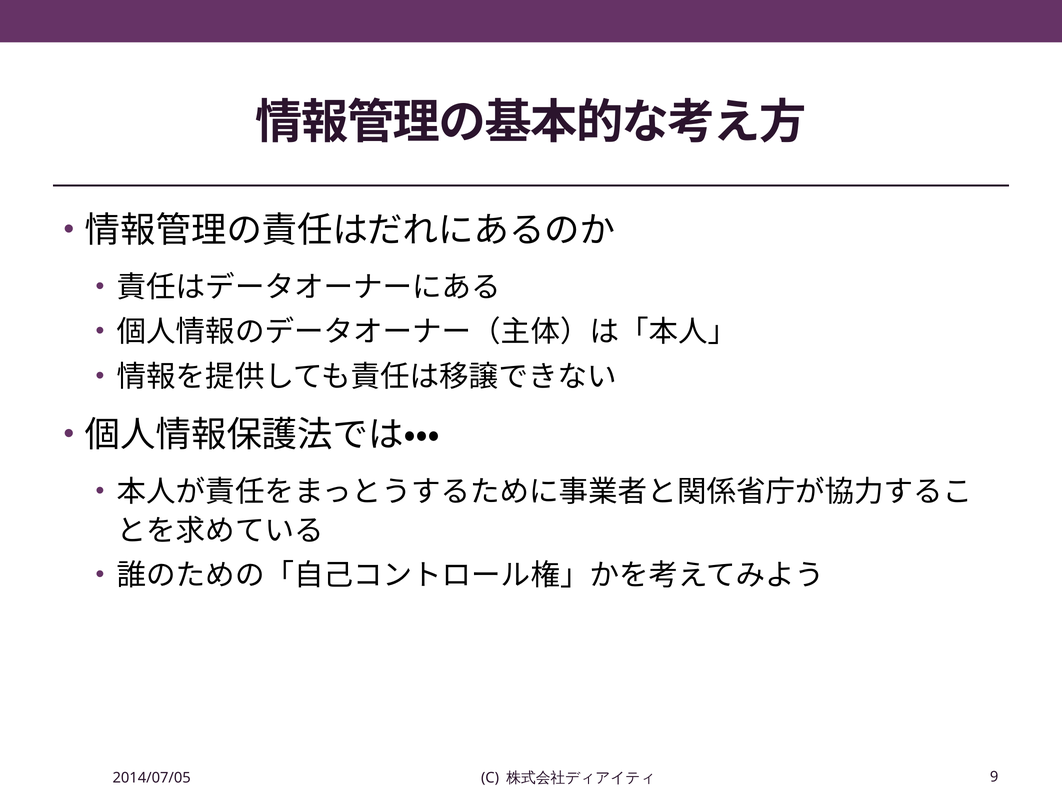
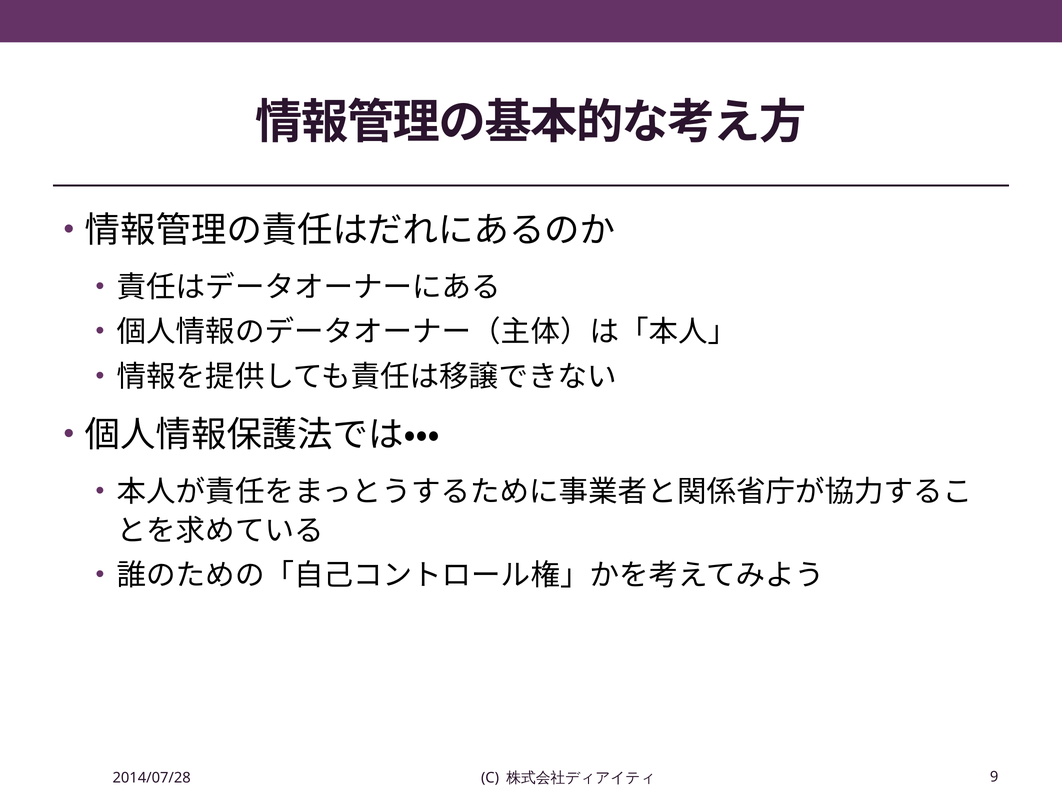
2014/07/05: 2014/07/05 -> 2014/07/28 (152, 778)
